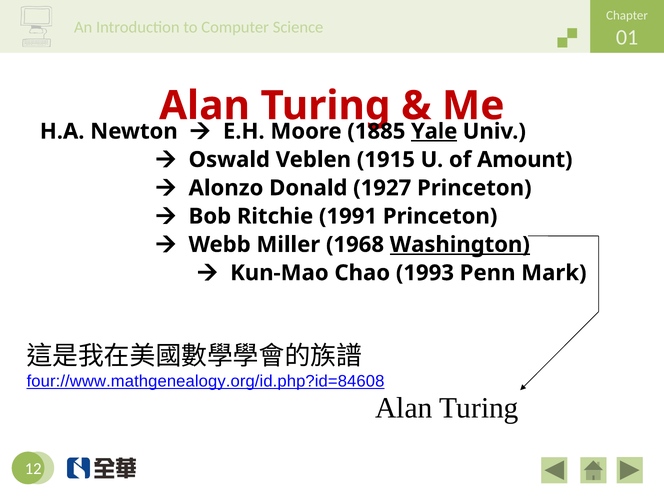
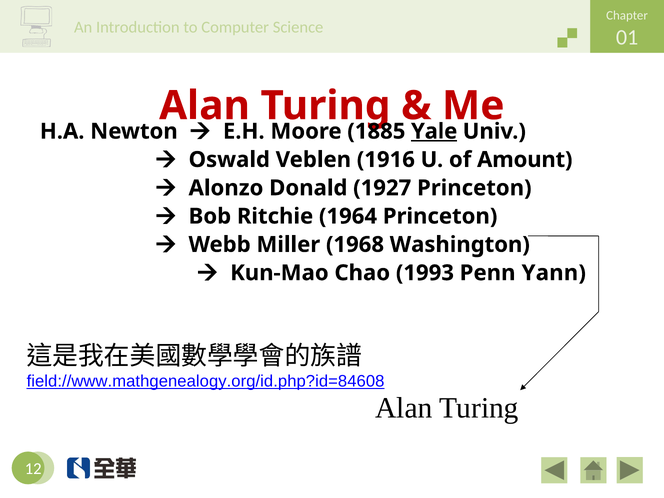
1915: 1915 -> 1916 (386, 160)
1991: 1991 -> 1964 (348, 216)
Washington underline: present -> none (460, 245)
Mark: Mark -> Yann (554, 273)
four://www.mathgenealogy.org/id.php?id=84608: four://www.mathgenealogy.org/id.php?id=84608 -> field://www.mathgenealogy.org/id.php?id=84608 (206, 381)
